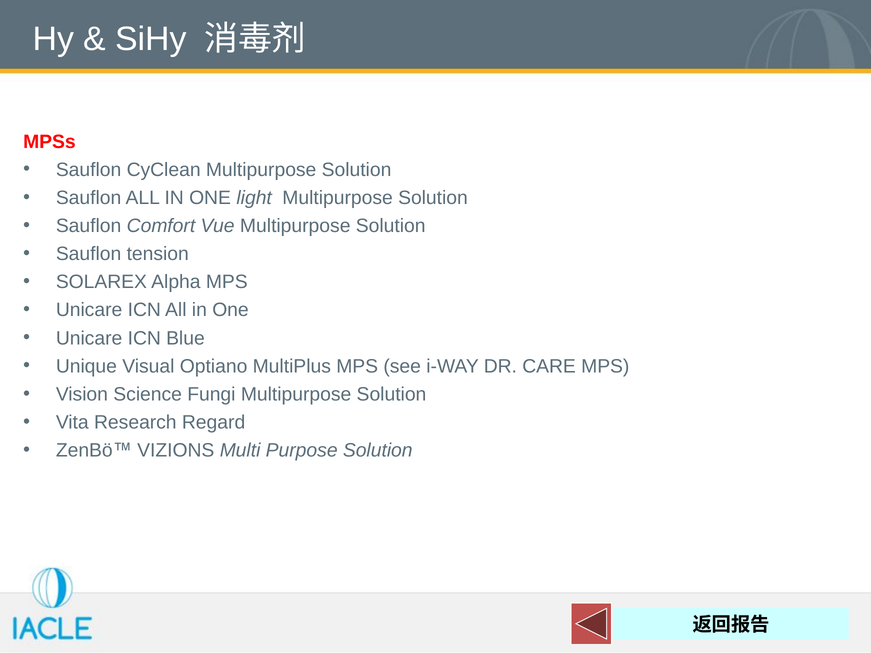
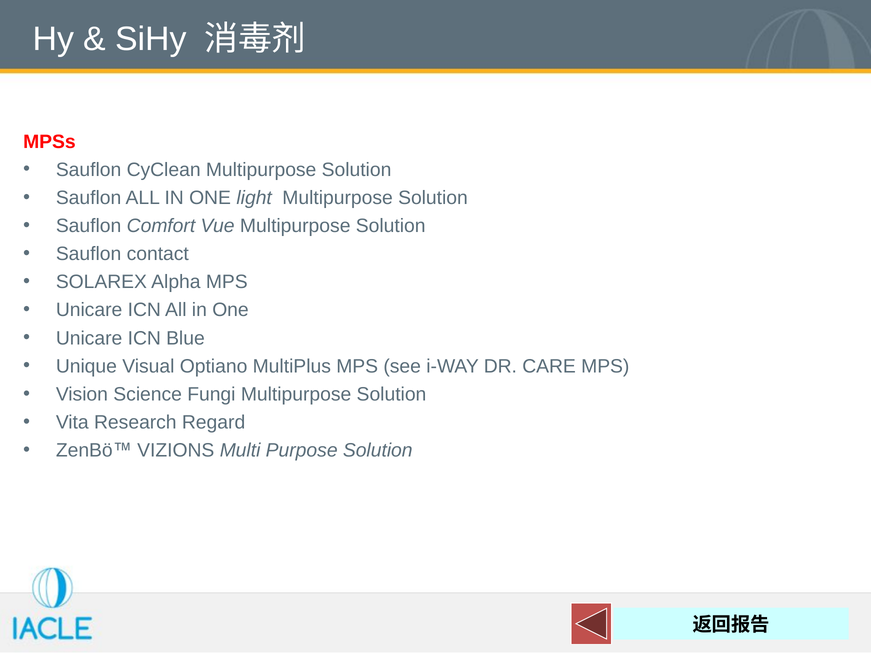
tension: tension -> contact (158, 254)
